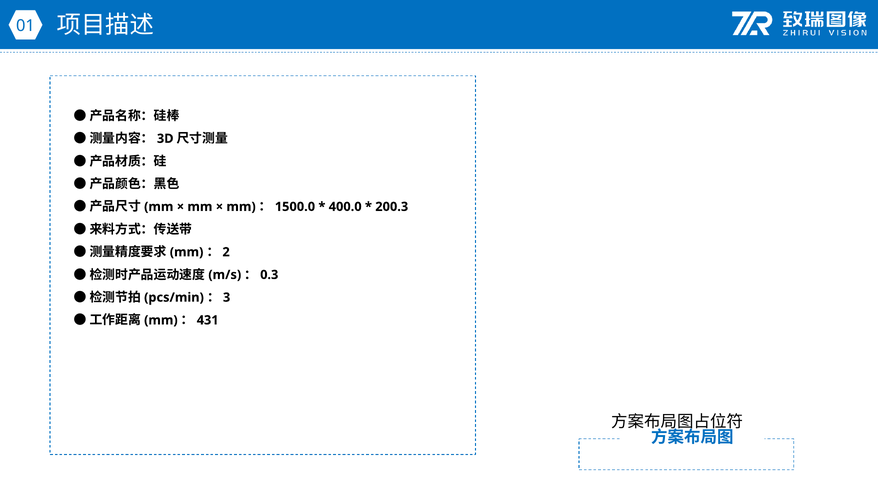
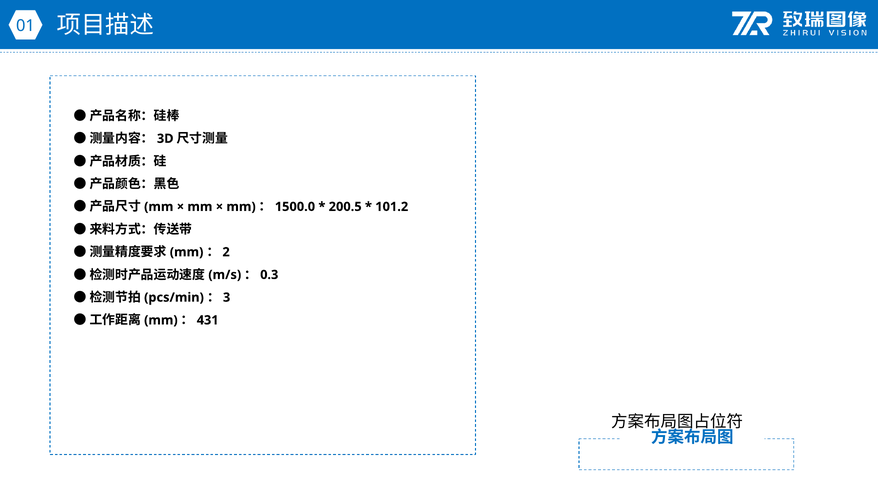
400.0: 400.0 -> 200.5 (345, 207)
200.3: 200.3 -> 101.2 (392, 207)
